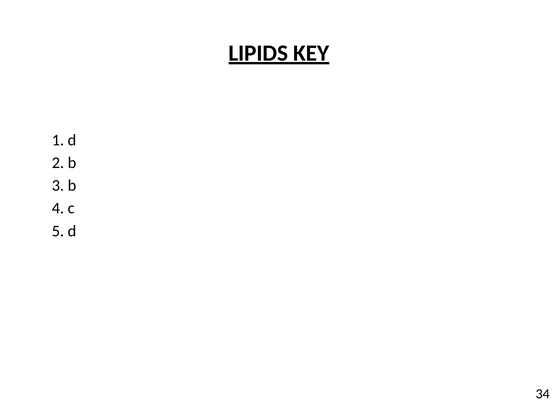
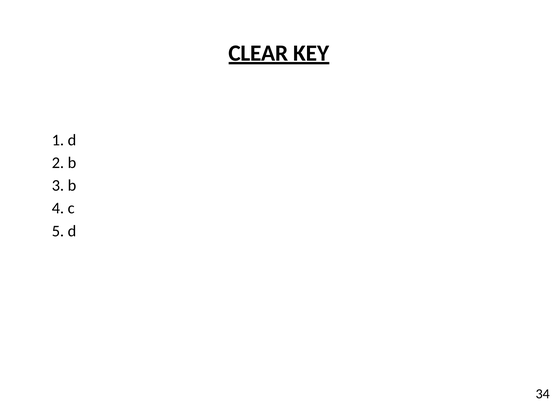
LIPIDS: LIPIDS -> CLEAR (258, 53)
